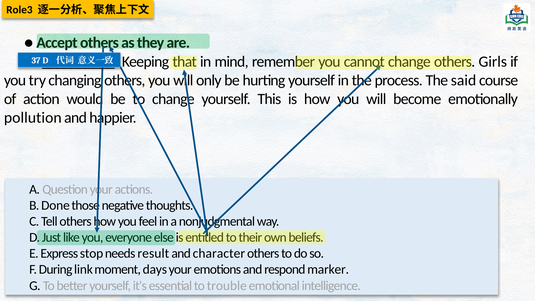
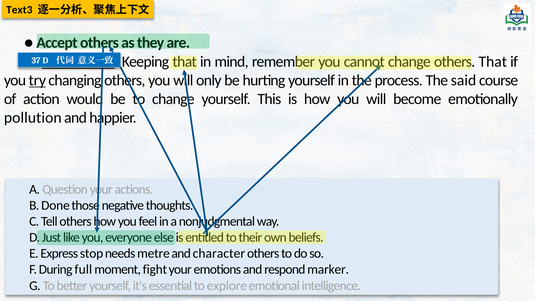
Role3: Role3 -> Text3 (19, 10)
Girls: Girls -> That (493, 62)
try underline: none -> present (37, 80)
result: result -> metre (153, 253)
link: link -> full (83, 270)
days: days -> fight (155, 270)
trouble: trouble -> explore (227, 286)
